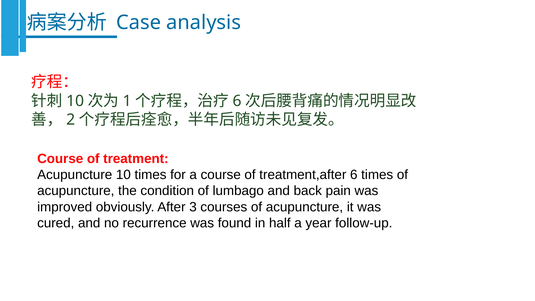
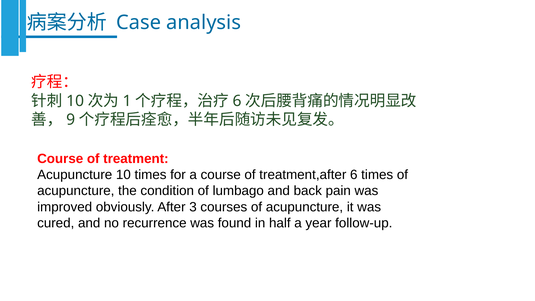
2: 2 -> 9 (71, 120)
